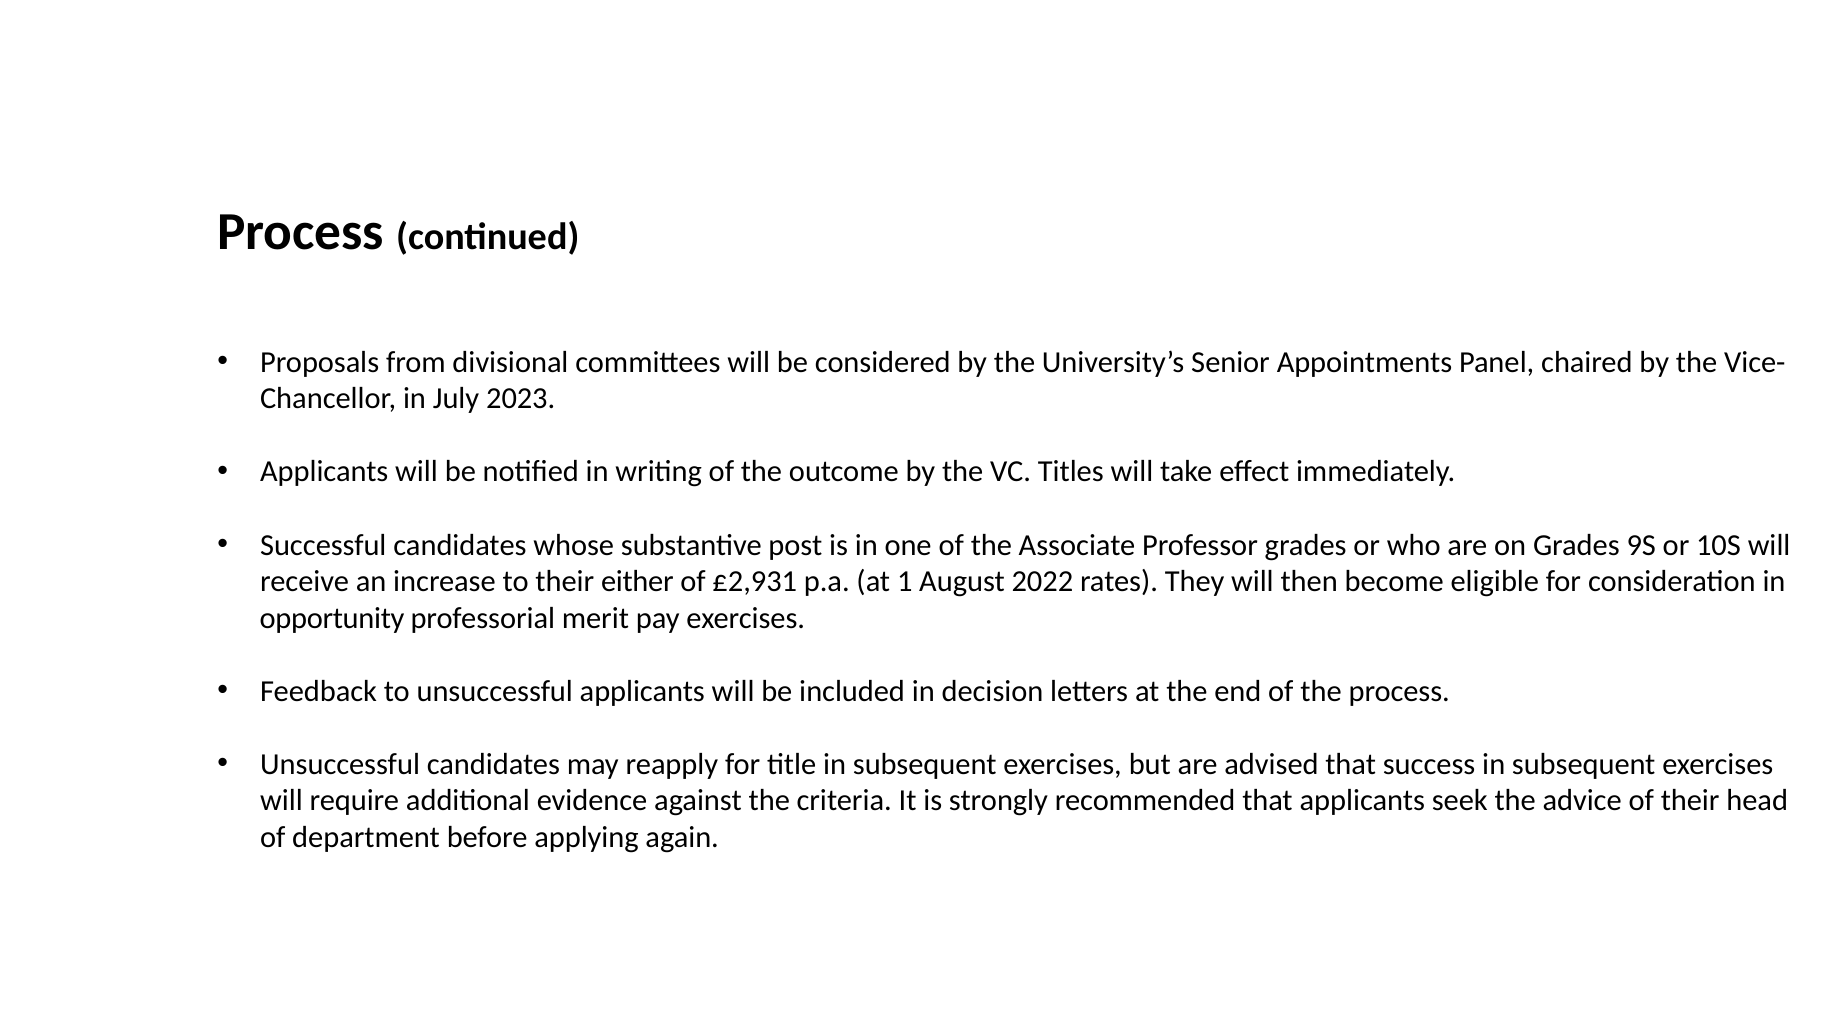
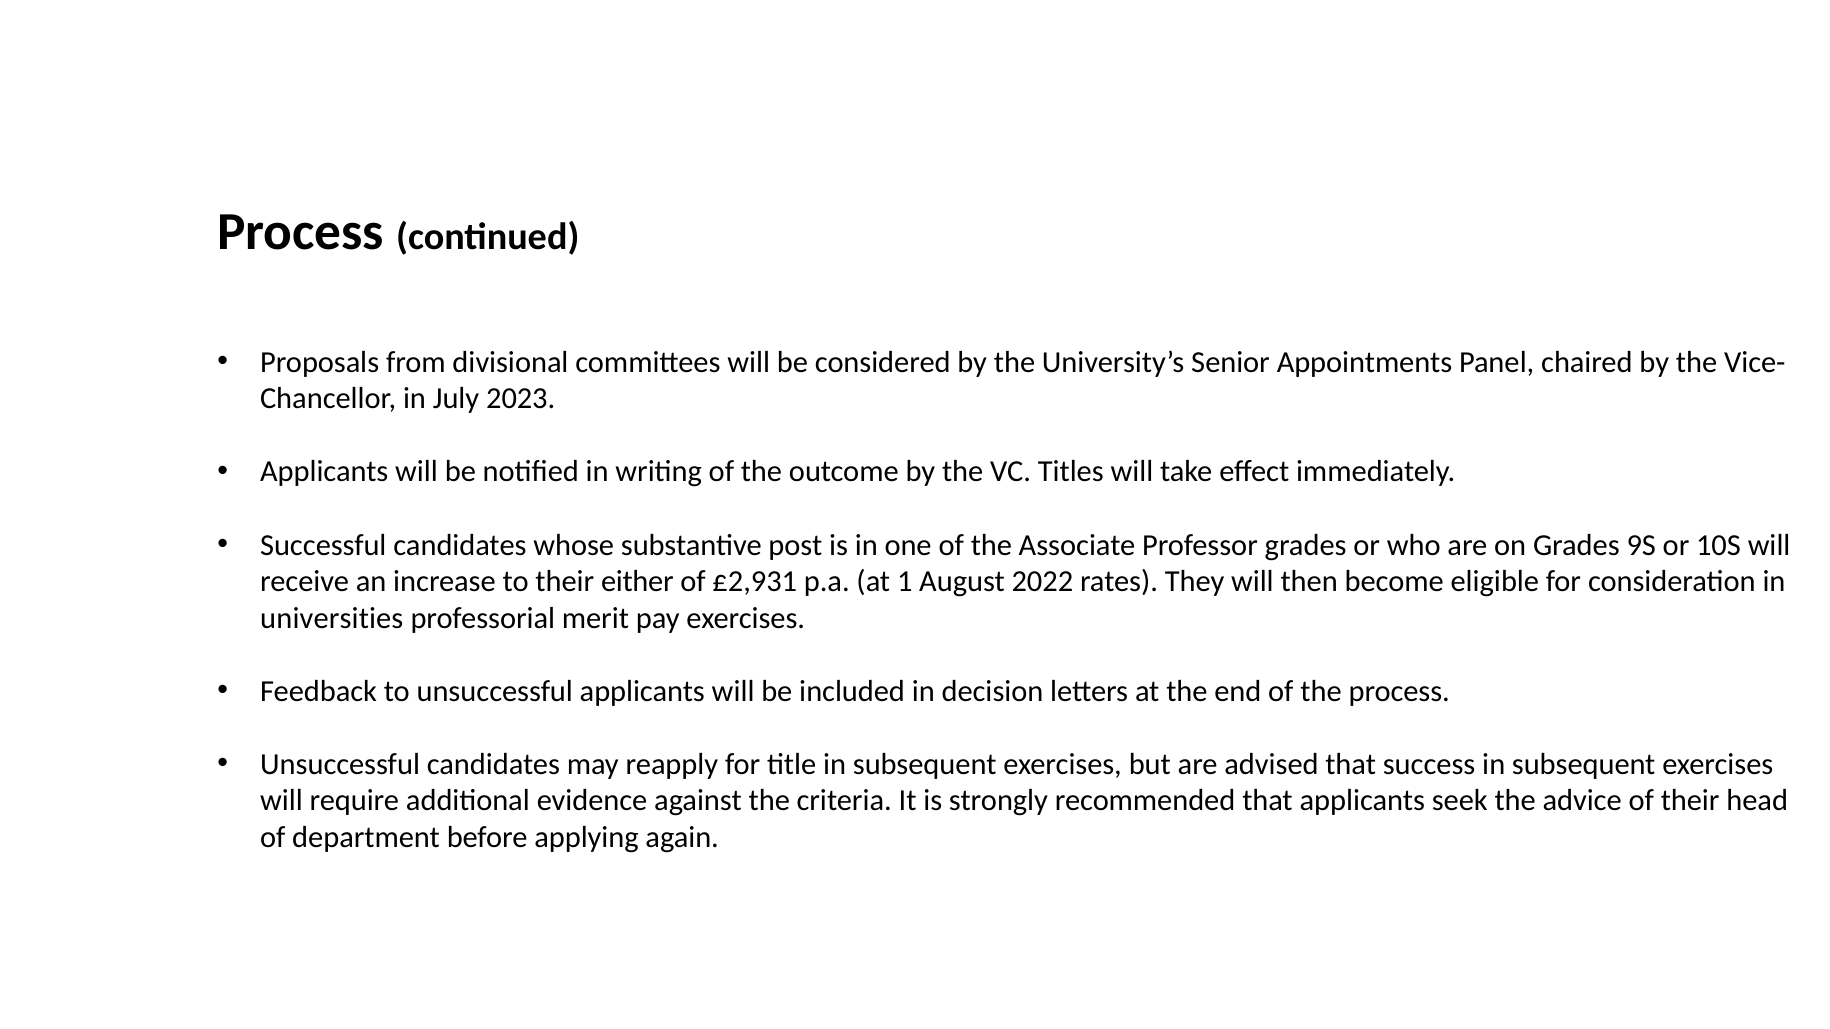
opportunity: opportunity -> universities (332, 618)
